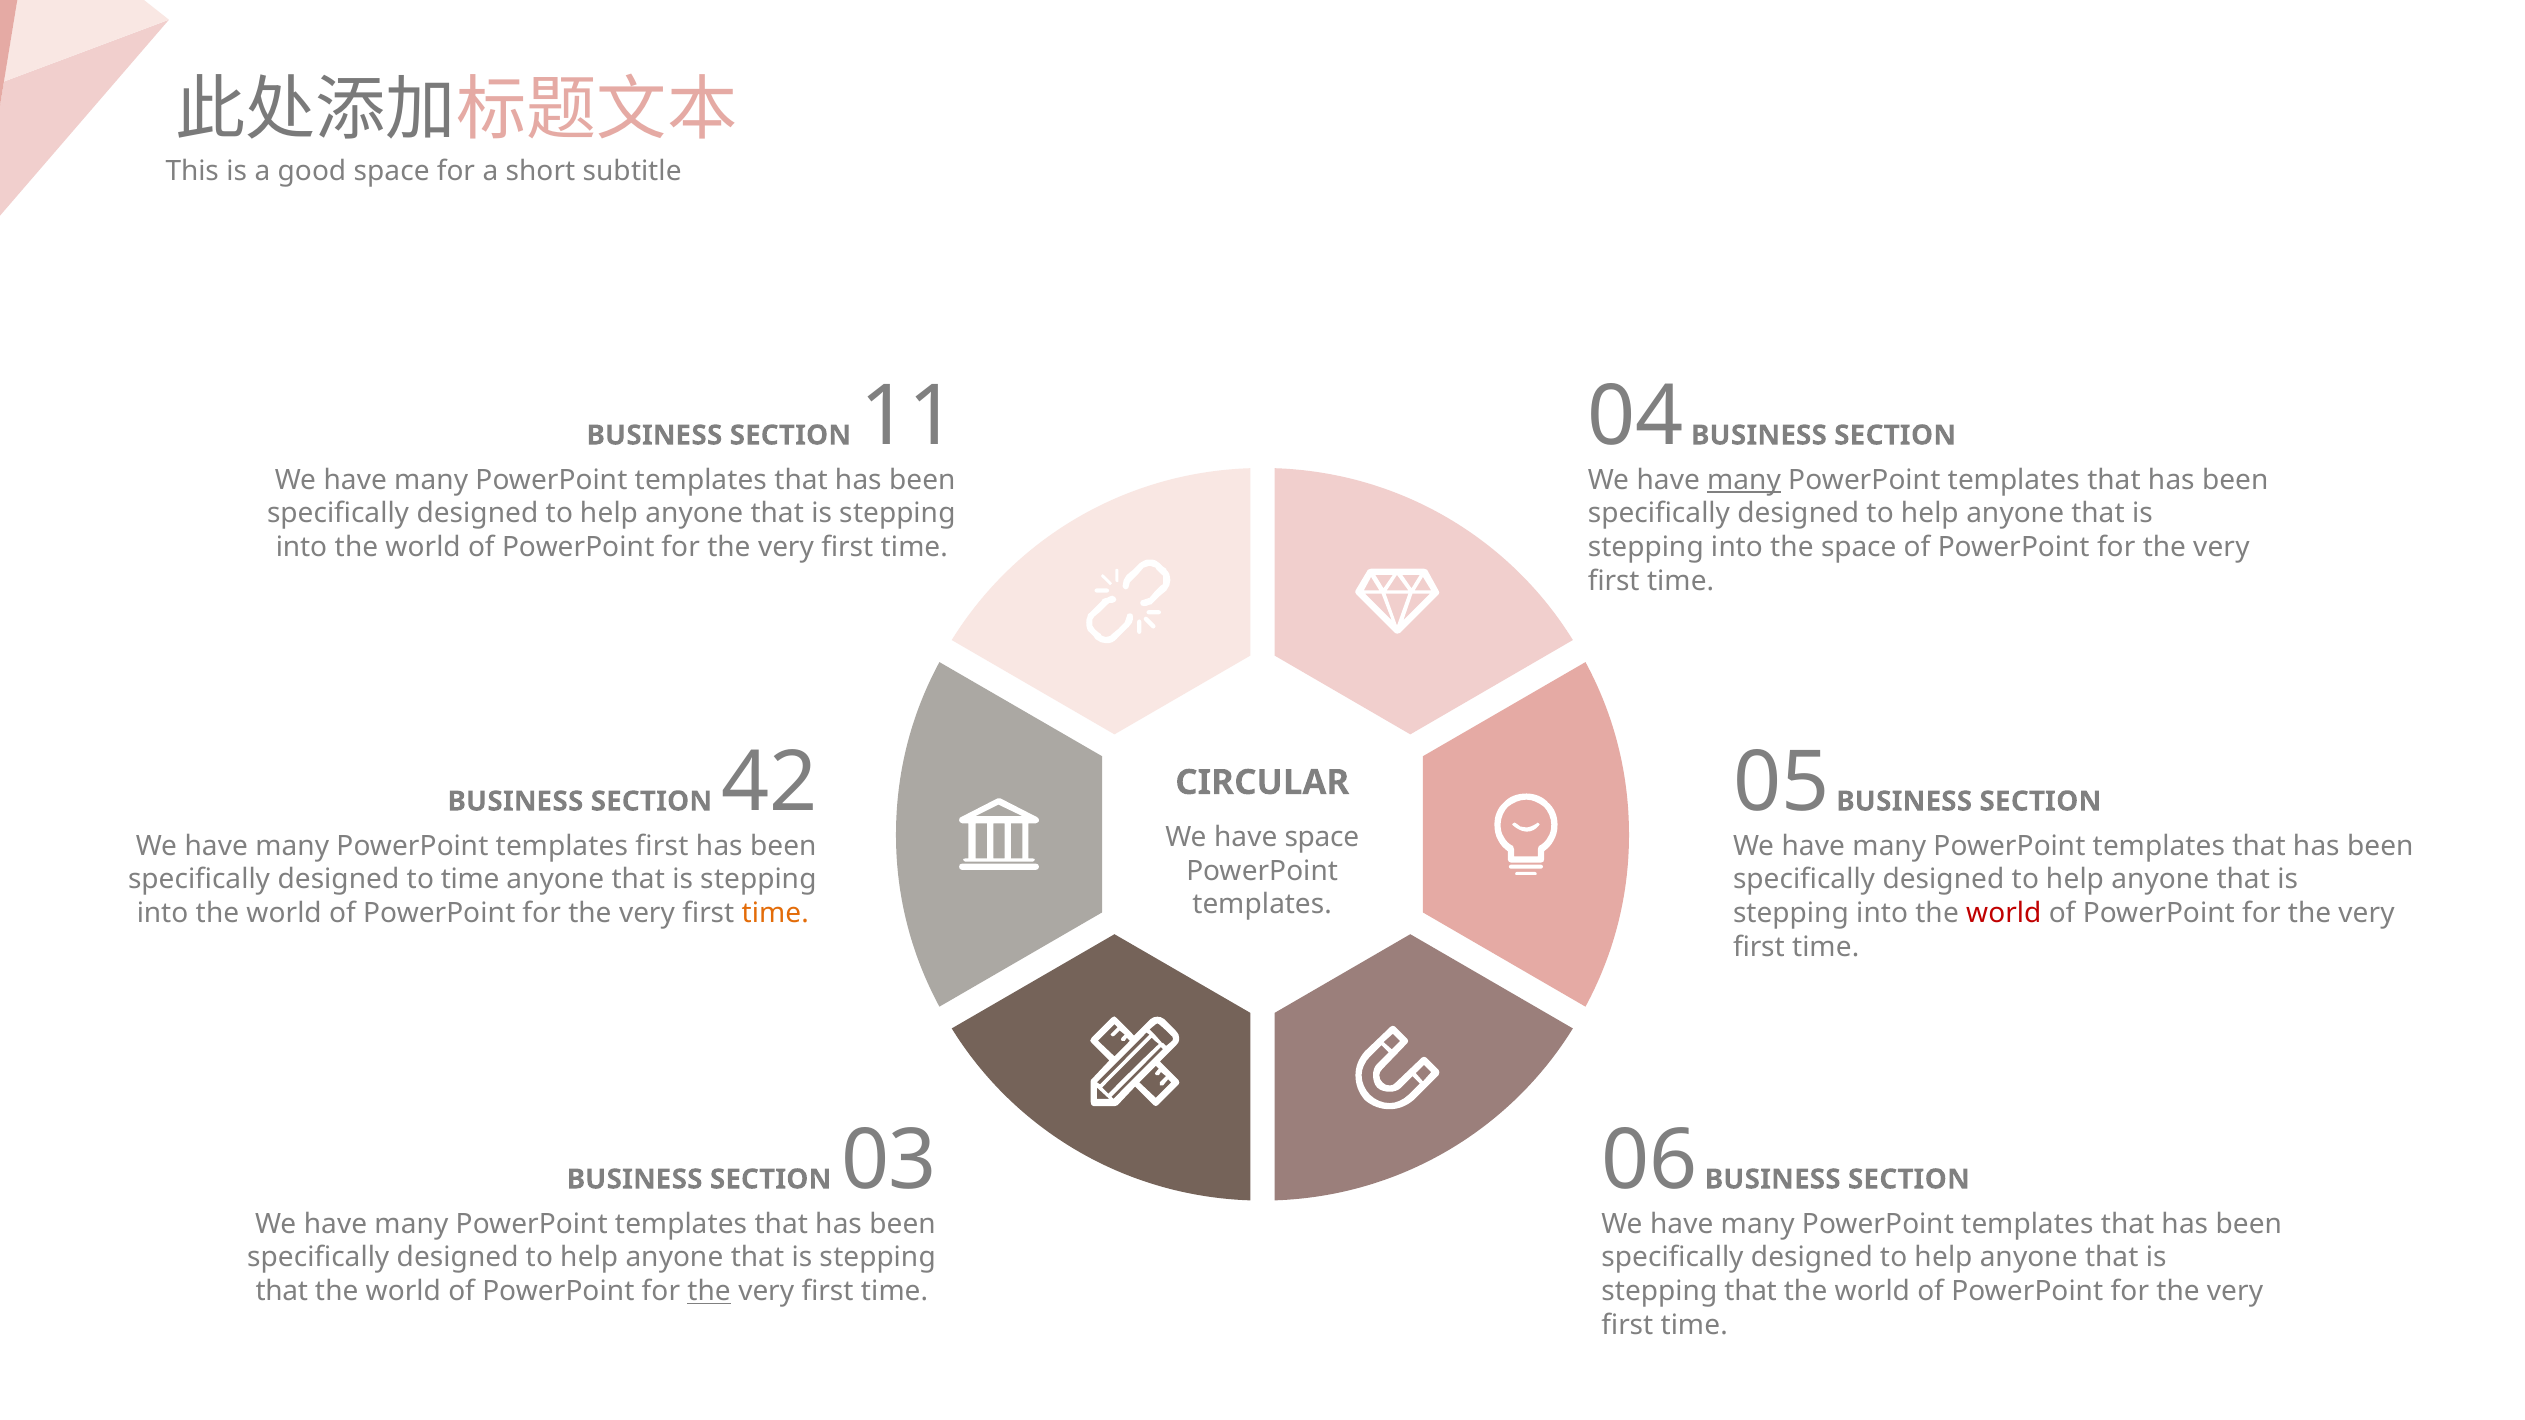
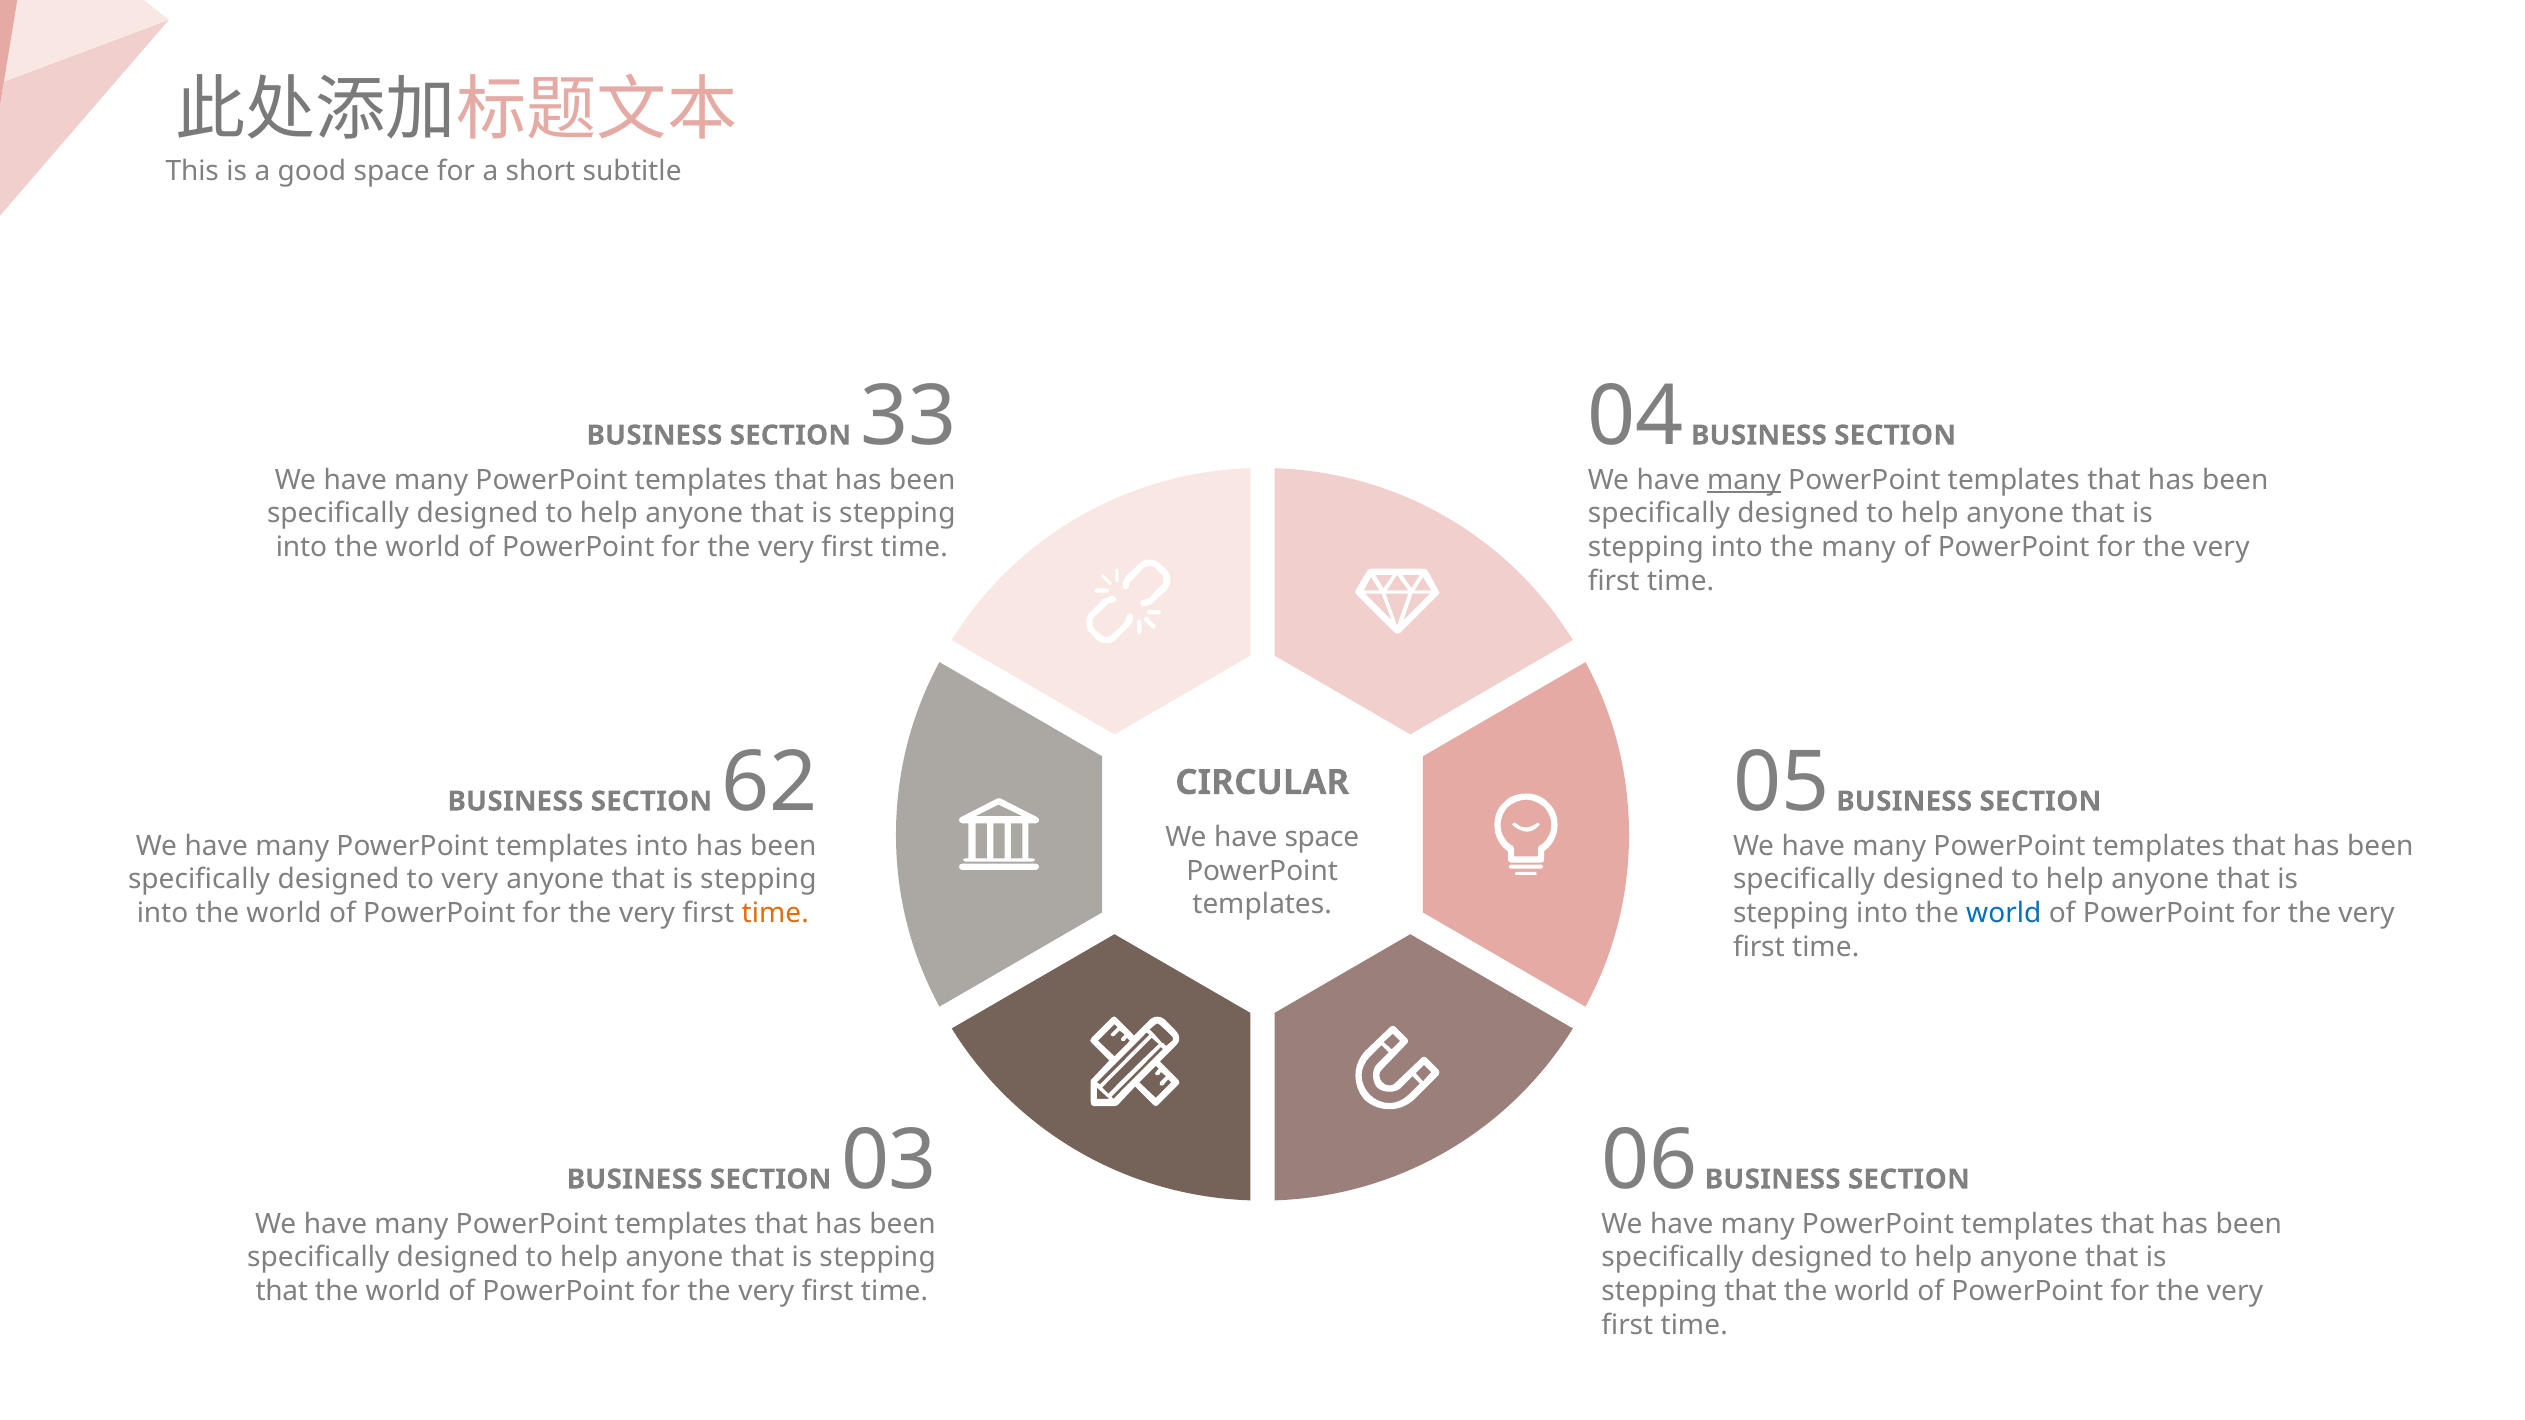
11: 11 -> 33 (909, 417)
the space: space -> many (1859, 547)
42: 42 -> 62 (770, 783)
templates first: first -> into (662, 846)
to time: time -> very (470, 880)
world colour: red -> blue (2004, 914)
the underline: present -> none (709, 1292)
